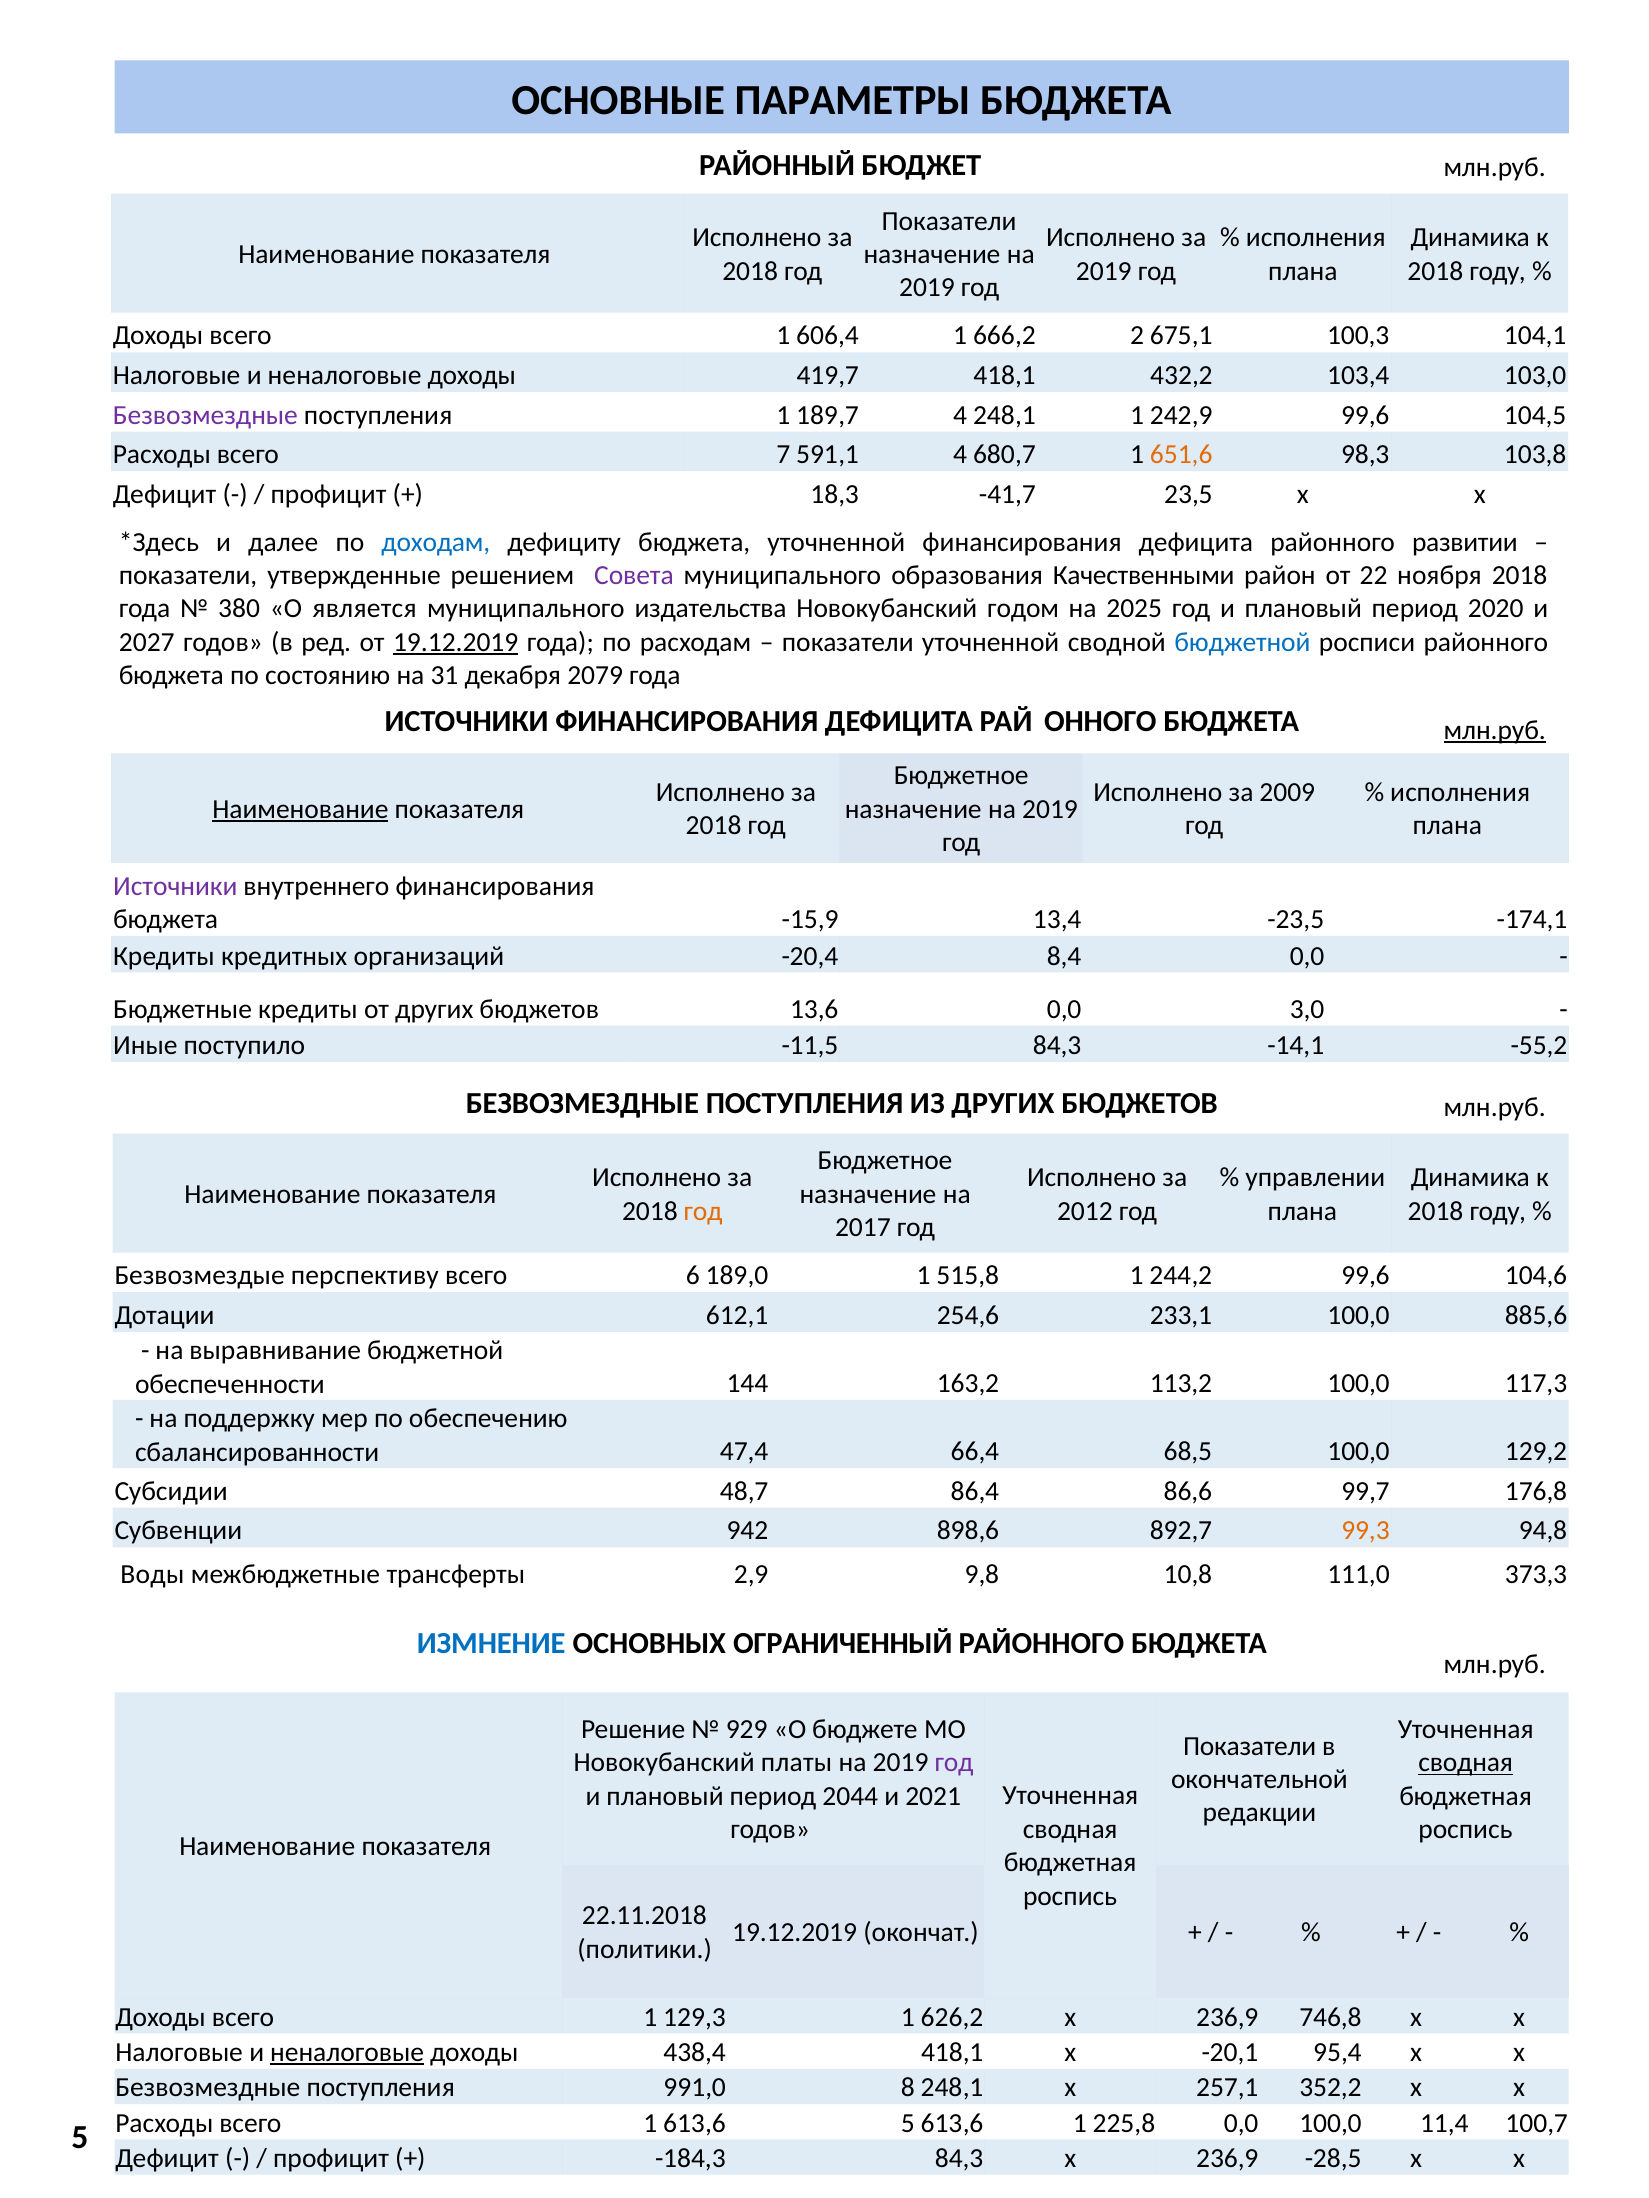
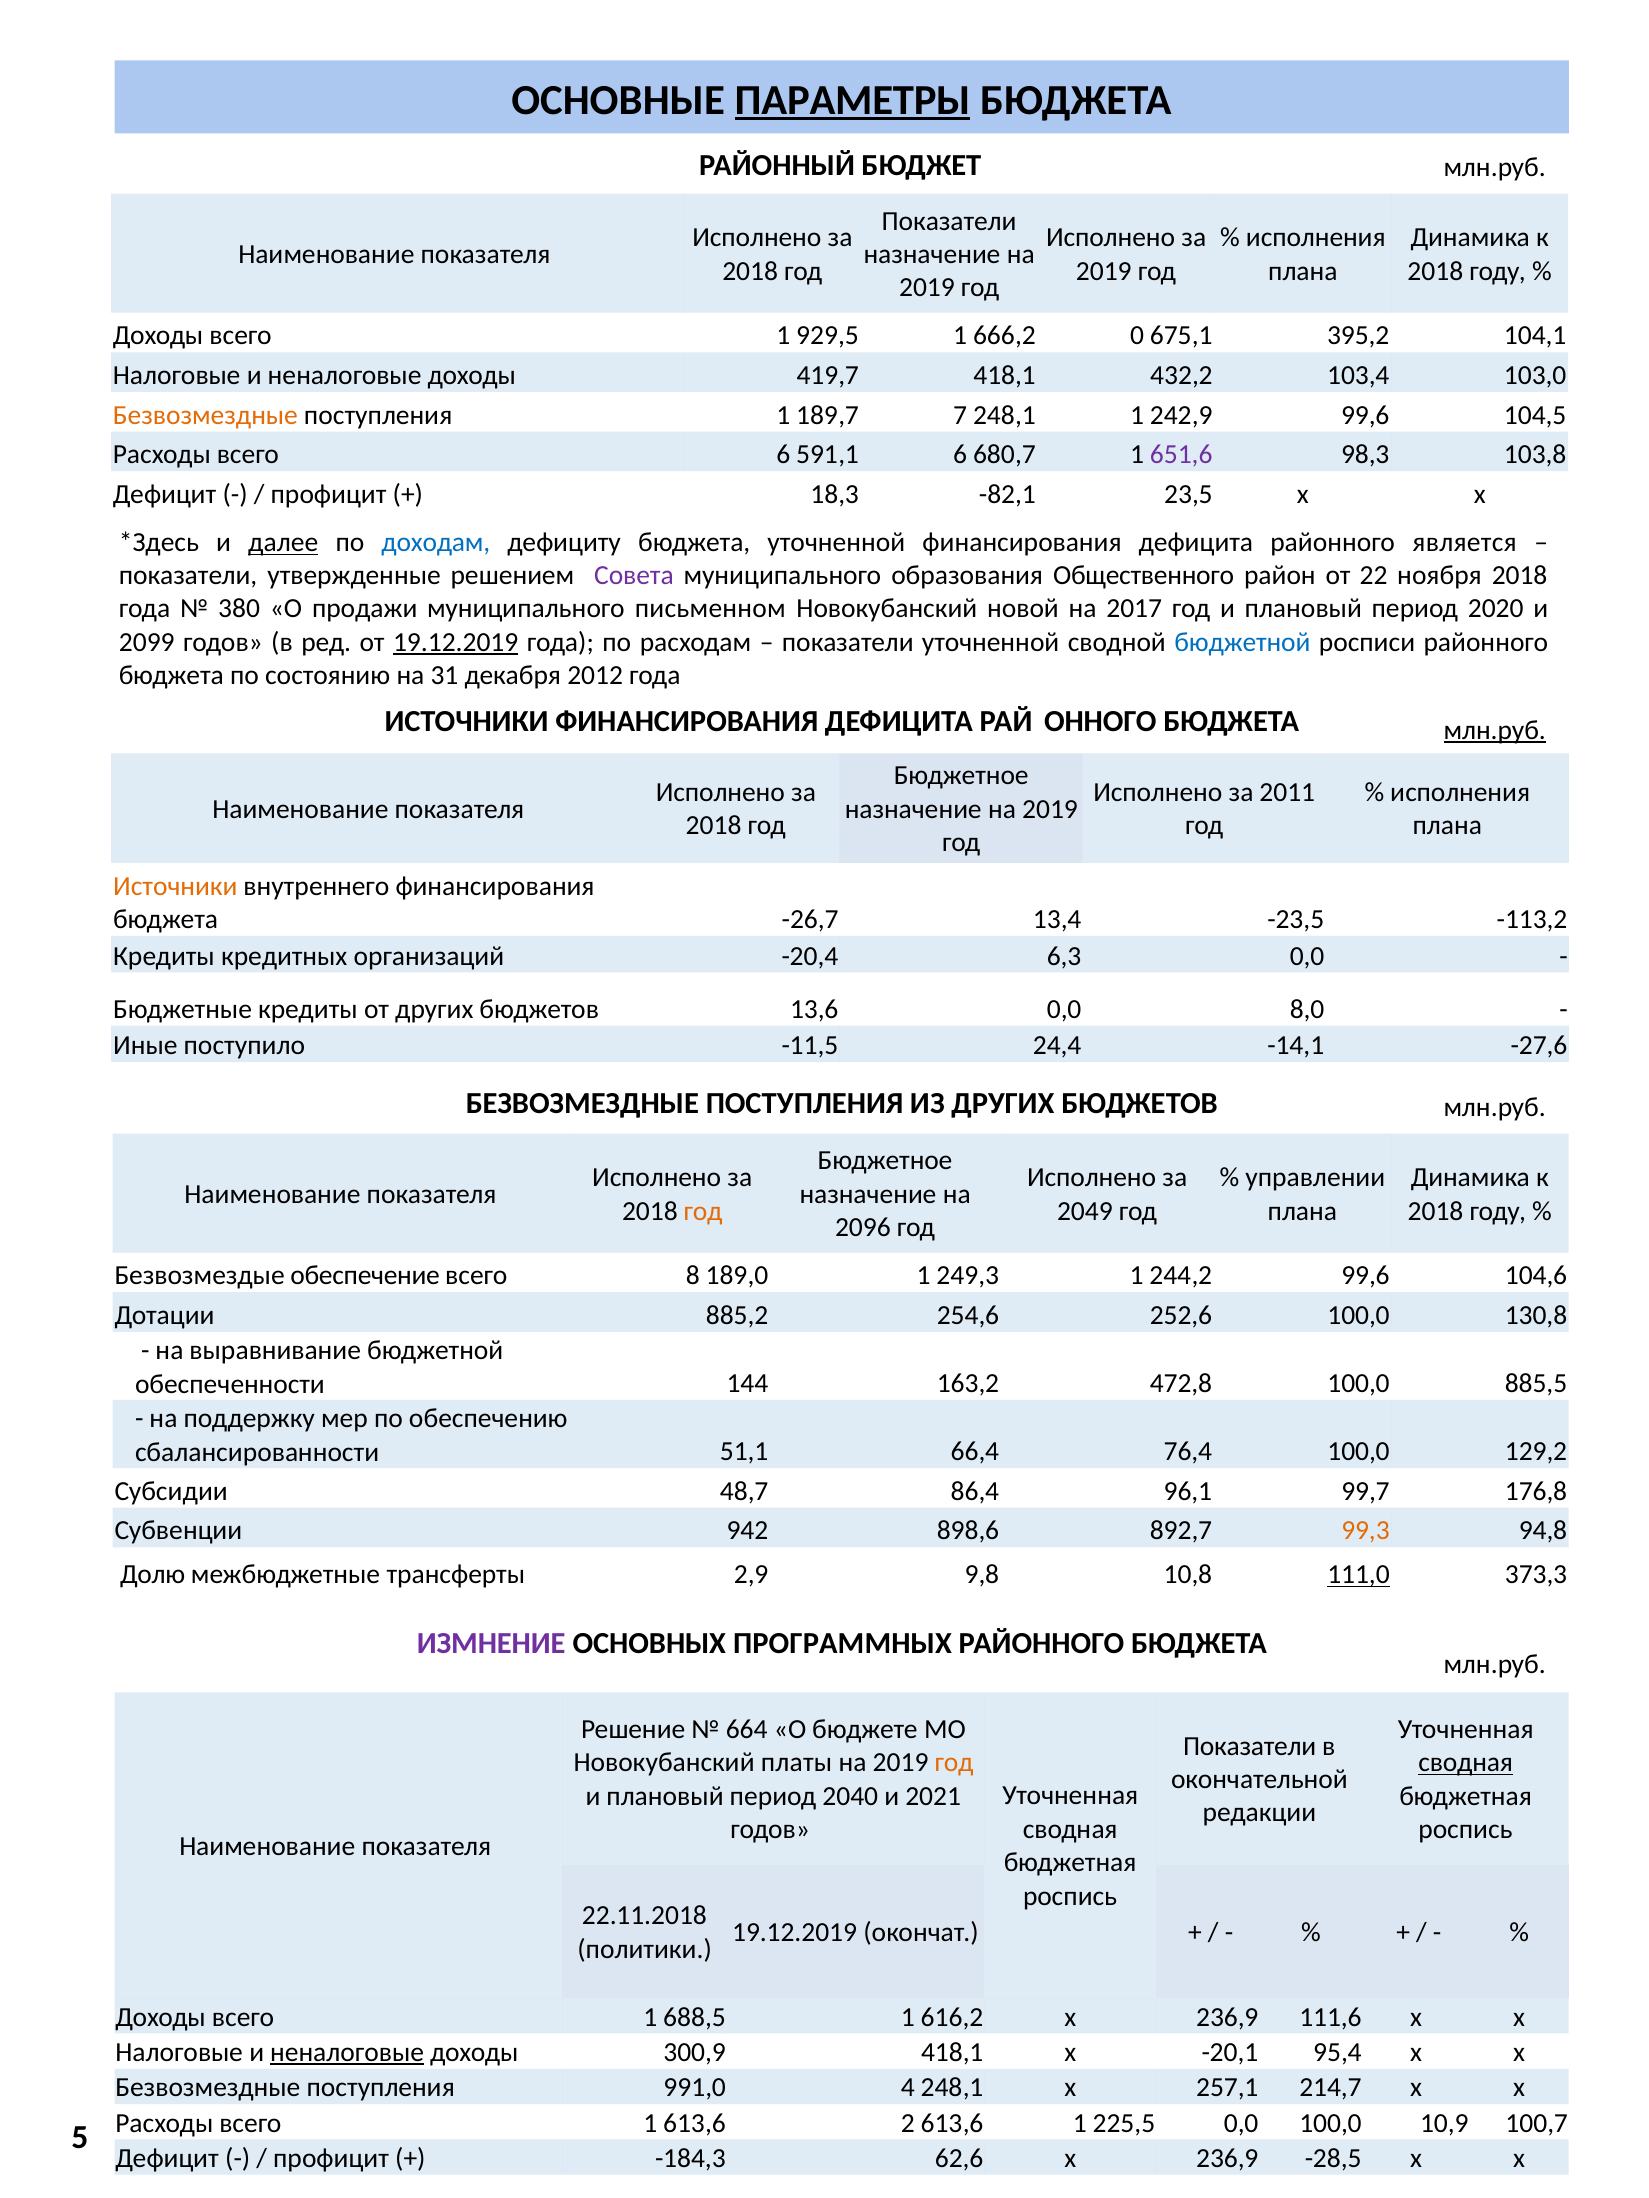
ПАРАМЕТРЫ underline: none -> present (853, 100)
606,4: 606,4 -> 929,5 (828, 336)
2: 2 -> 0 (1137, 336)
100,3: 100,3 -> 395,2 (1358, 336)
Безвозмездные colour: purple -> orange (205, 415)
189,7 4: 4 -> 7 (960, 415)
всего 7: 7 -> 6 (783, 455)
591,1 4: 4 -> 6 (960, 455)
651,6 colour: orange -> purple (1181, 455)
-41,7: -41,7 -> -82,1 (1007, 495)
далее underline: none -> present (283, 543)
развитии: развитии -> является (1465, 543)
Качественными: Качественными -> Общественного (1144, 576)
является: является -> продажи (365, 609)
издательства: издательства -> письменном (710, 609)
годом: годом -> новой (1023, 609)
2025: 2025 -> 2017 (1134, 609)
2027: 2027 -> 2099 (147, 642)
2079: 2079 -> 2012 (595, 675)
2009: 2009 -> 2011 (1287, 793)
Наименование underline: present -> none (300, 810)
Источники colour: purple -> orange (175, 886)
-15,9: -15,9 -> -26,7 (810, 920)
-174,1: -174,1 -> -113,2 (1532, 920)
8,4: 8,4 -> 6,3 (1064, 956)
3,0: 3,0 -> 8,0 (1307, 1010)
-11,5 84,3: 84,3 -> 24,4 (1057, 1046)
-55,2: -55,2 -> -27,6 (1539, 1046)
2012: 2012 -> 2049 (1085, 1211)
2017: 2017 -> 2096 (863, 1228)
перспективу: перспективу -> обеспечение (365, 1276)
6: 6 -> 8 (693, 1276)
515,8: 515,8 -> 249,3 (968, 1276)
612,1: 612,1 -> 885,2 (737, 1316)
233,1: 233,1 -> 252,6 (1181, 1316)
885,6: 885,6 -> 130,8 (1536, 1316)
113,2: 113,2 -> 472,8 (1181, 1384)
117,3: 117,3 -> 885,5 (1536, 1384)
47,4: 47,4 -> 51,1 (744, 1452)
68,5: 68,5 -> 76,4 (1188, 1452)
86,6: 86,6 -> 96,1 (1188, 1492)
Воды: Воды -> Долю (153, 1575)
111,0 underline: none -> present (1359, 1575)
ИЗМНЕНИЕ colour: blue -> purple (491, 1644)
ОГРАНИЧЕННЫЙ: ОГРАНИЧЕННЫЙ -> ПРОГРАММНЫХ (843, 1644)
929: 929 -> 664 (747, 1730)
год colour: purple -> orange (954, 1763)
2044: 2044 -> 2040 (850, 1797)
129,3: 129,3 -> 688,5 (694, 2018)
626,2: 626,2 -> 616,2 (952, 2018)
746,8: 746,8 -> 111,6 (1330, 2018)
438,4: 438,4 -> 300,9 (695, 2053)
8: 8 -> 4 (908, 2088)
352,2: 352,2 -> 214,7 (1330, 2088)
613,6 5: 5 -> 2 (908, 2124)
225,8: 225,8 -> 225,5 (1124, 2124)
11,4: 11,4 -> 10,9 (1444, 2124)
-184,3 84,3: 84,3 -> 62,6 (959, 2159)
